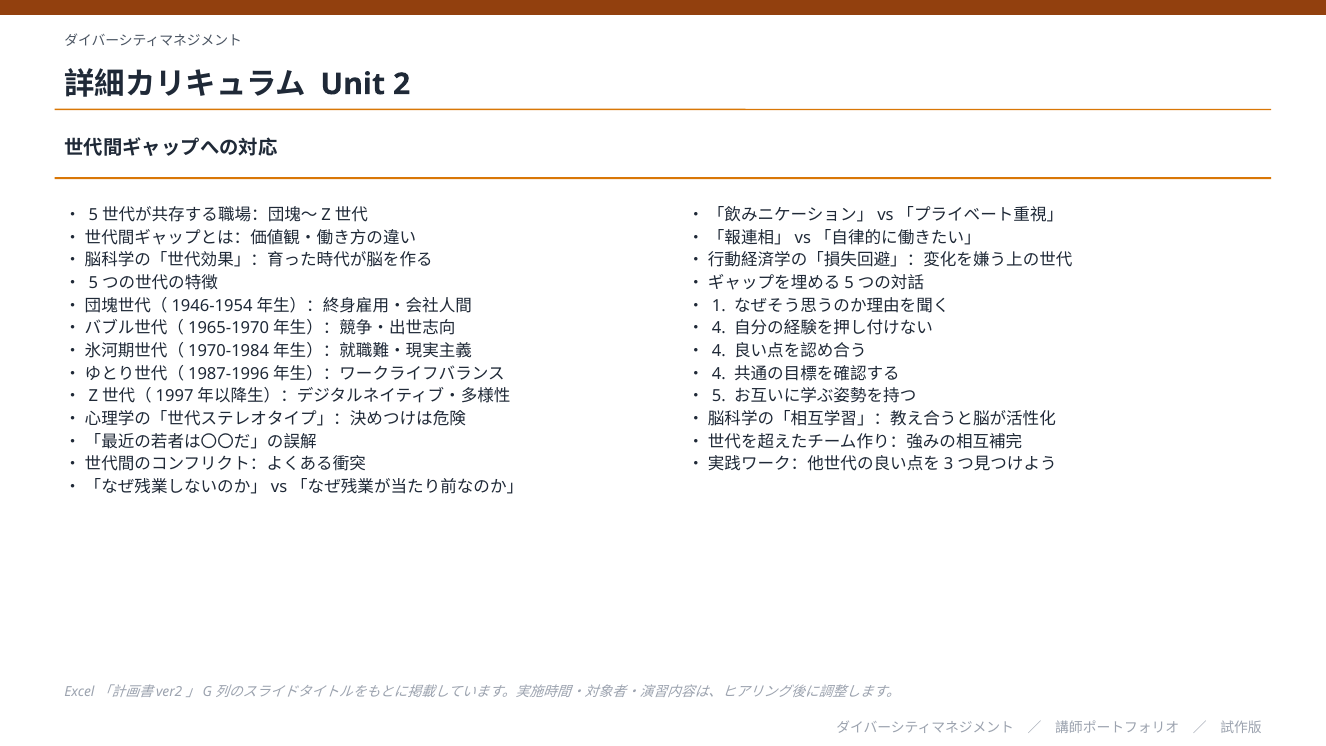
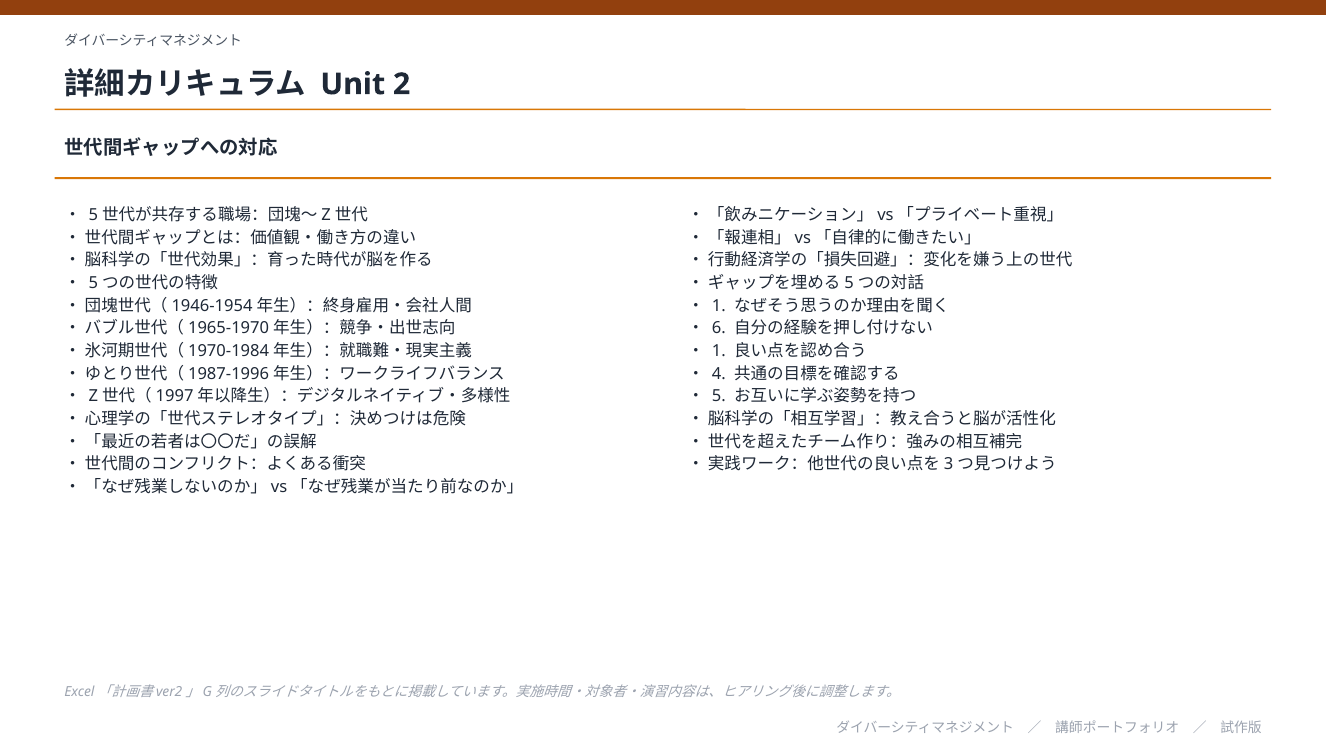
4: 4 -> 6 (719, 328)
4: 4 -> 1 (719, 351)
